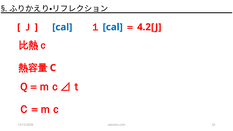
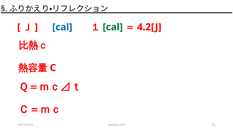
cal colour: blue -> green (113, 27)
